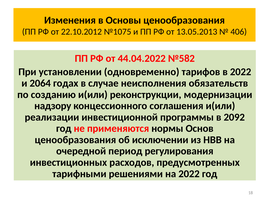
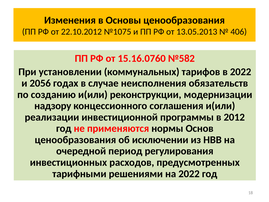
44.04.2022: 44.04.2022 -> 15.16.0760 (142, 58)
одновременно: одновременно -> коммунальных (142, 72)
2064: 2064 -> 2056 (40, 83)
2092: 2092 -> 2012 (234, 117)
